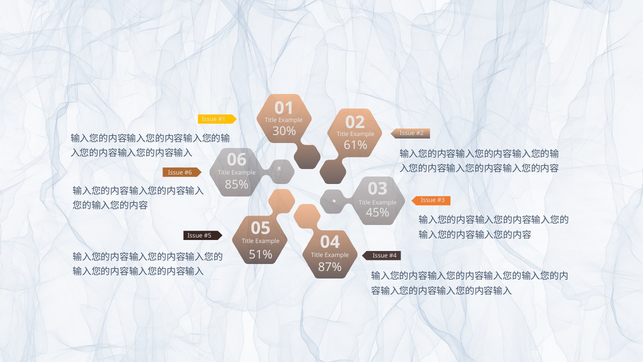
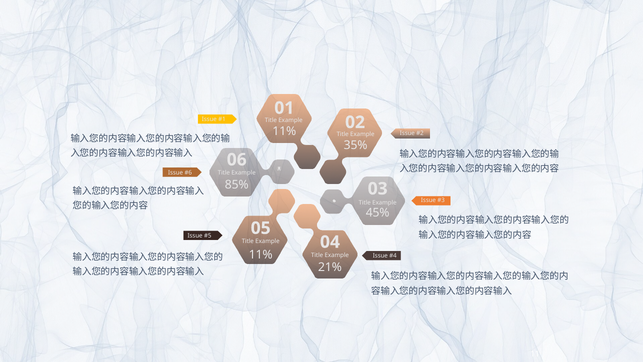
30%: 30% -> 11% (284, 131)
61%: 61% -> 35% (356, 145)
51%: 51% -> 11% (261, 254)
87%: 87% -> 21% (330, 267)
